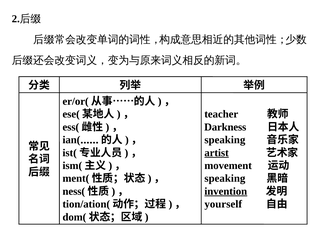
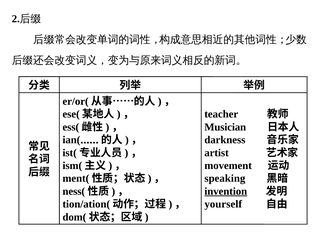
Darkness: Darkness -> Musician (225, 127)
speaking: speaking -> darkness (225, 140)
artist underline: present -> none (217, 153)
